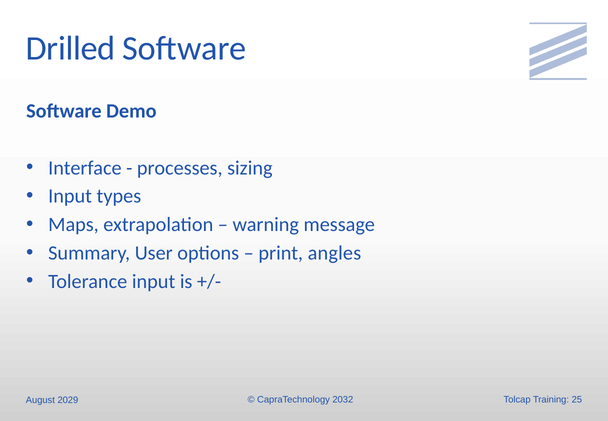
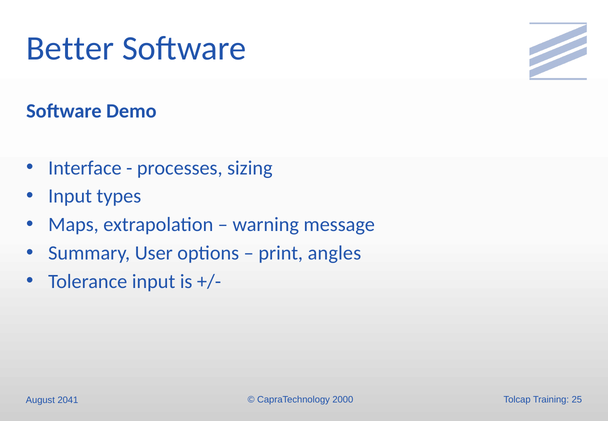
Drilled: Drilled -> Better (70, 48)
2029: 2029 -> 2041 (68, 400)
2032: 2032 -> 2000 (343, 400)
